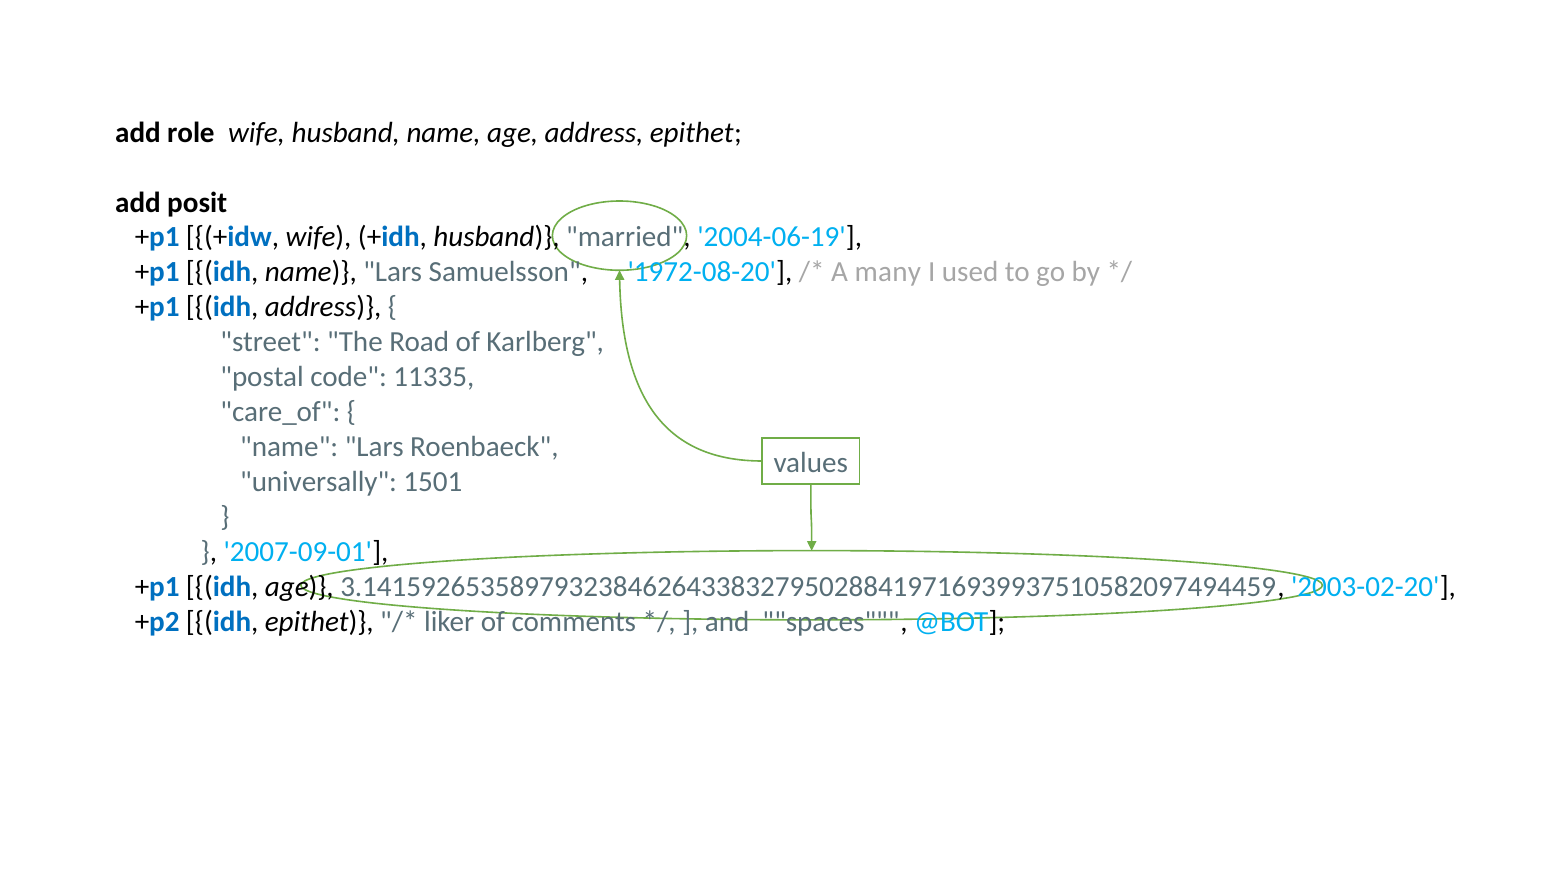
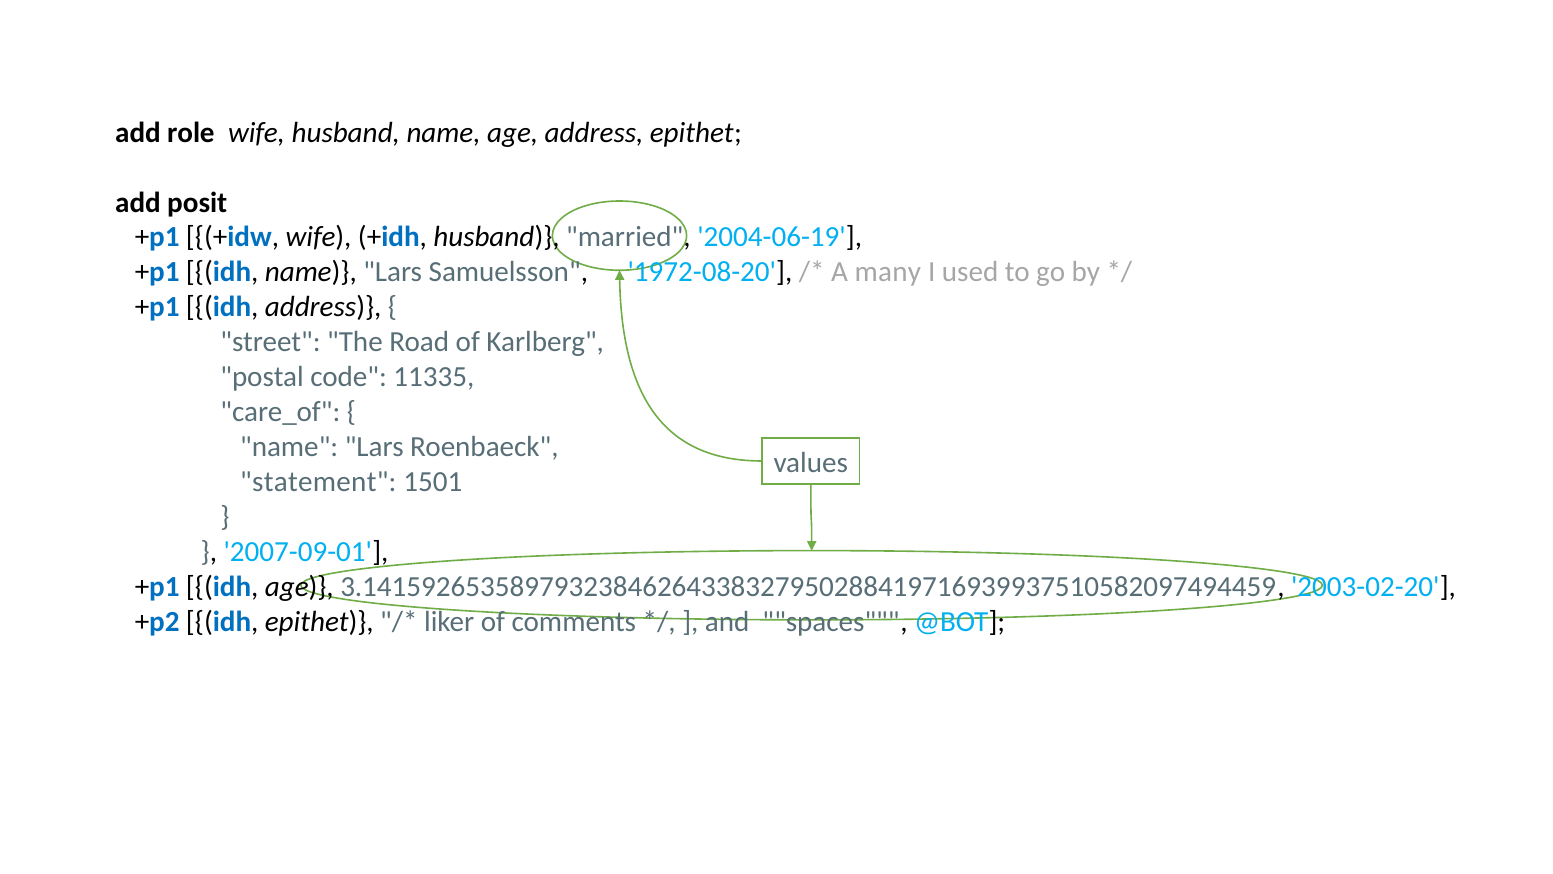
universally: universally -> statement (318, 482)
